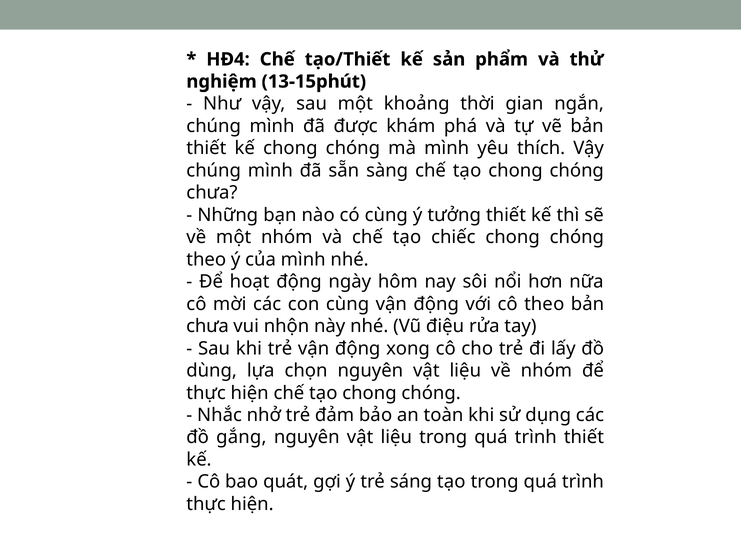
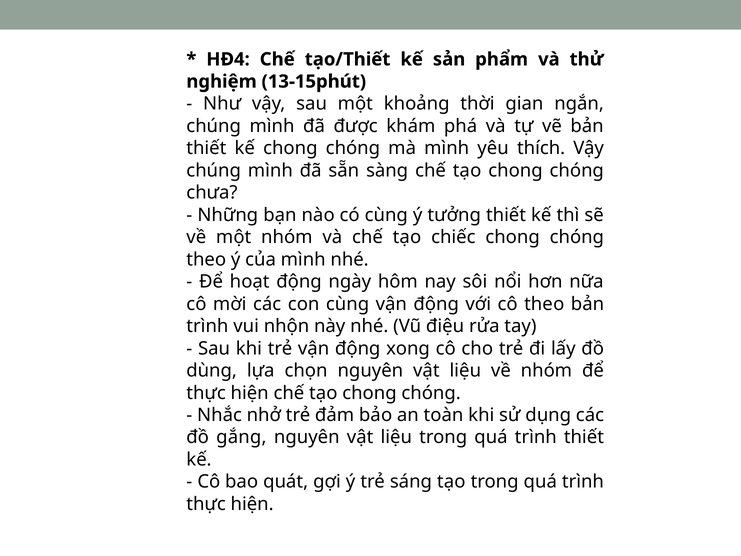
chưa: chưa -> trình (207, 326)
